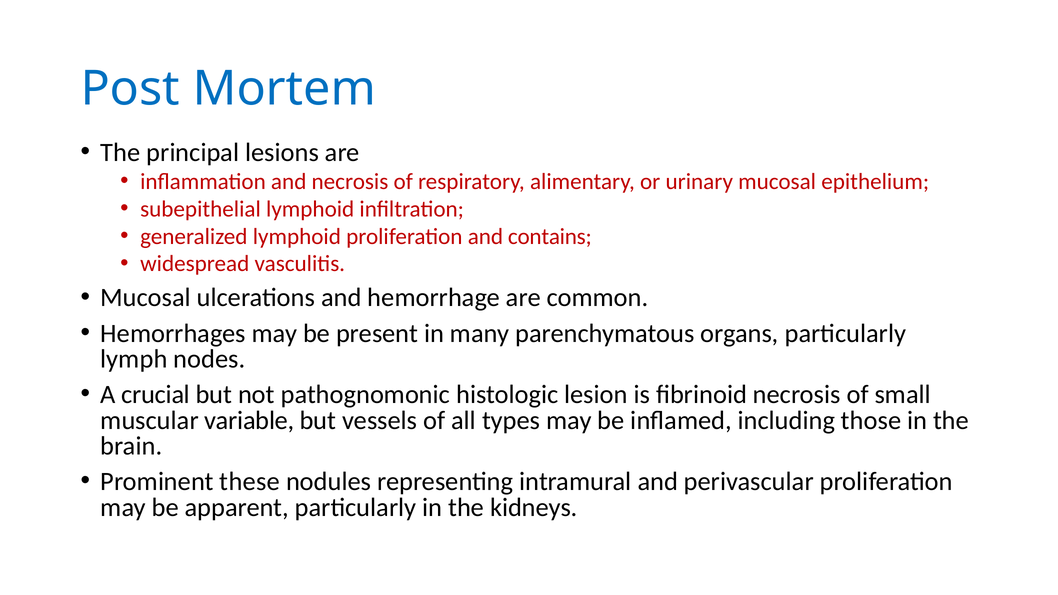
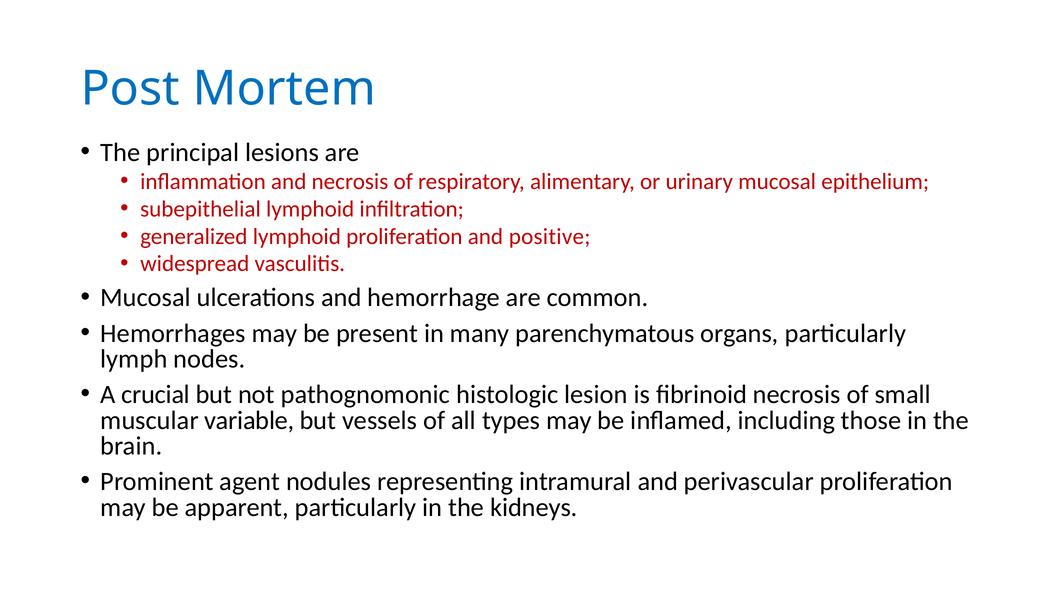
contains: contains -> positive (550, 236)
these: these -> agent (250, 482)
